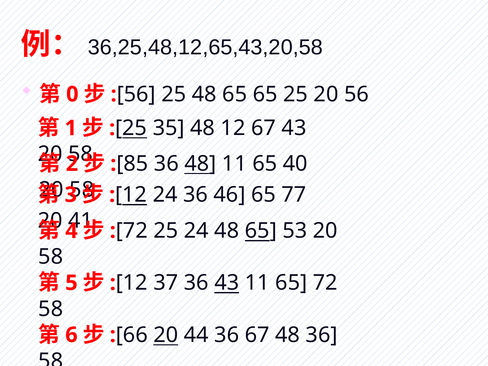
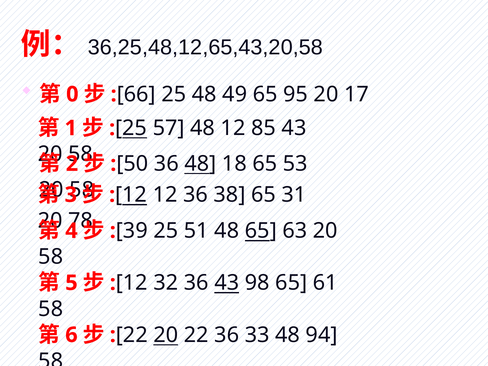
56: 56 -> 66 (136, 94)
25 48 65: 65 -> 49 (235, 94)
65 25: 25 -> 95 (296, 94)
20 56: 56 -> 17 (357, 94)
35: 35 -> 57 (169, 128)
12 67: 67 -> 85 (264, 128)
85: 85 -> 50 (132, 164)
48 11: 11 -> 18 (234, 164)
40: 40 -> 53 (295, 164)
12 24: 24 -> 12 (165, 195)
46: 46 -> 38 (230, 195)
77: 77 -> 31 (294, 195)
41: 41 -> 78 (80, 221)
72: 72 -> 39 (132, 231)
25 24: 24 -> 51 (196, 231)
53: 53 -> 63 (295, 231)
37: 37 -> 32 (166, 283)
43 11: 11 -> 98 (257, 283)
65 72: 72 -> 61 (325, 283)
66: 66 -> 22 (132, 335)
20 44: 44 -> 22 (196, 335)
36 67: 67 -> 33 (257, 335)
48 36: 36 -> 94 (322, 335)
